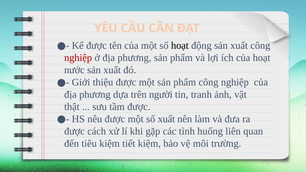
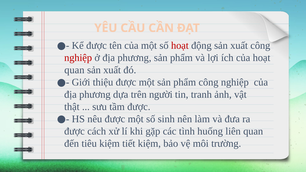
hoạt colour: black -> red (180, 46)
nước: nước -> quan (74, 70)
số xuất: xuất -> sinh (166, 119)
